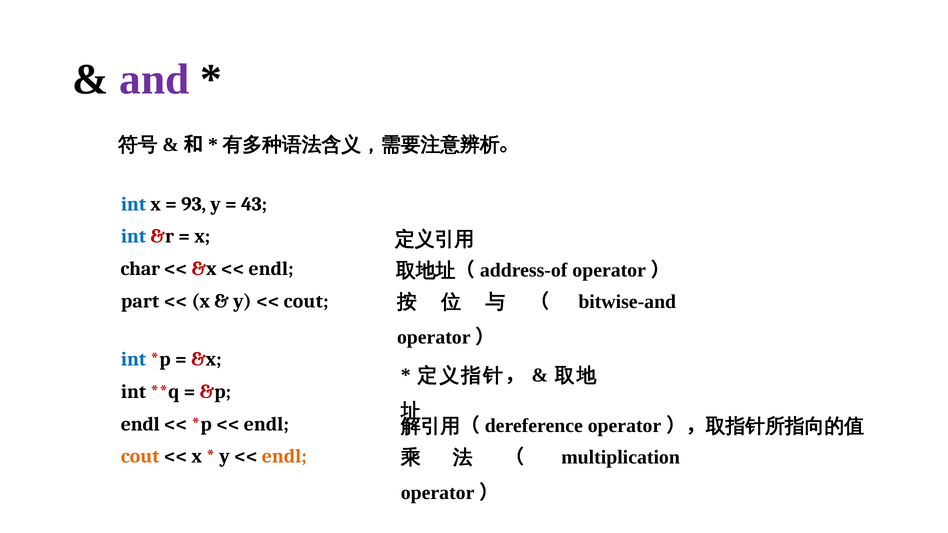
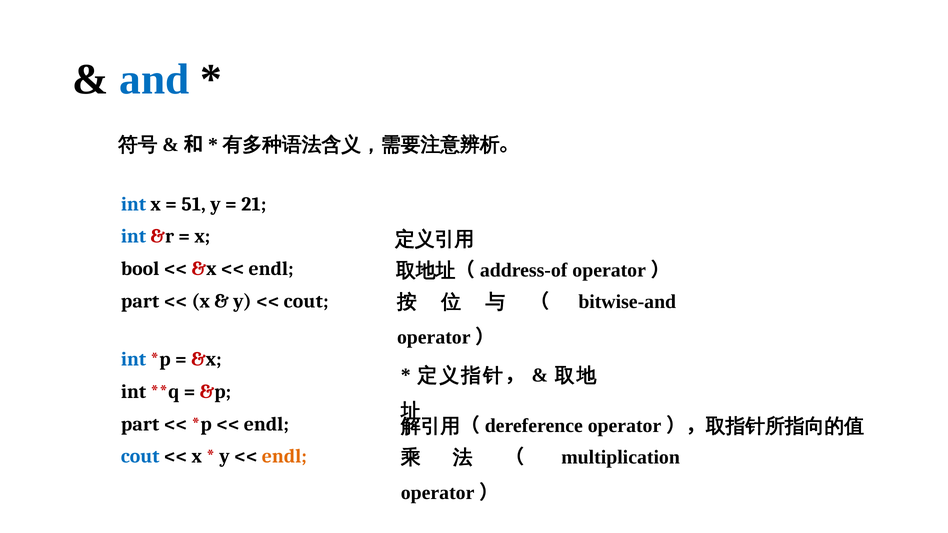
and colour: purple -> blue (154, 80)
93: 93 -> 51 (194, 204)
43: 43 -> 21 (254, 204)
char: char -> bool (140, 269)
endl: endl -> part (140, 424)
cout colour: orange -> blue (140, 457)
